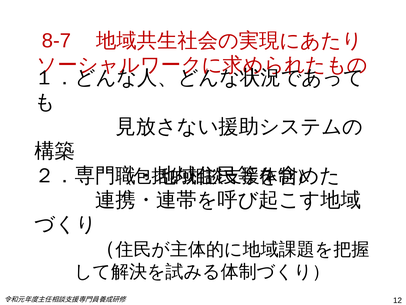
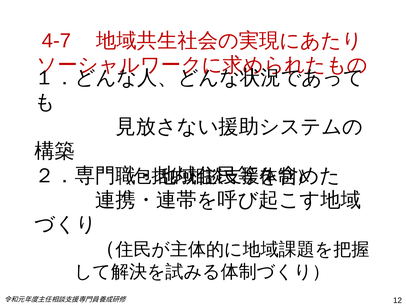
8-7: 8-7 -> 4-7 (56, 41)
